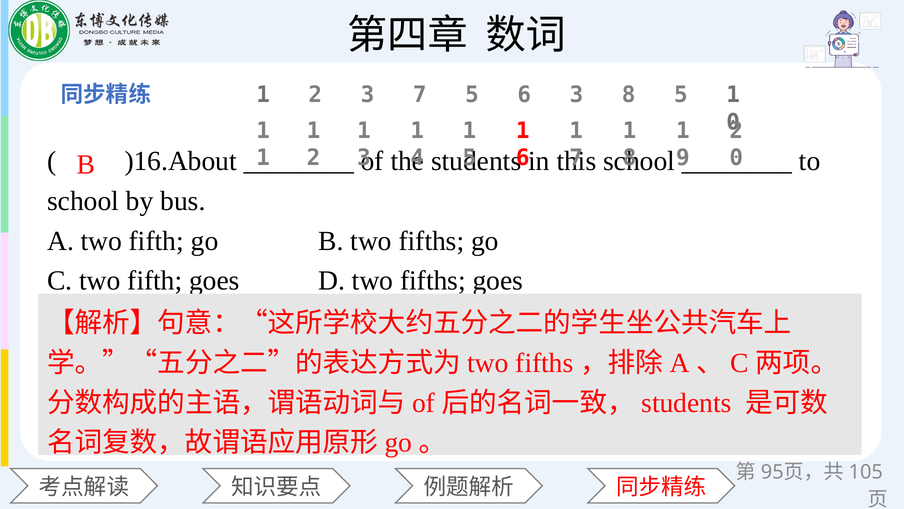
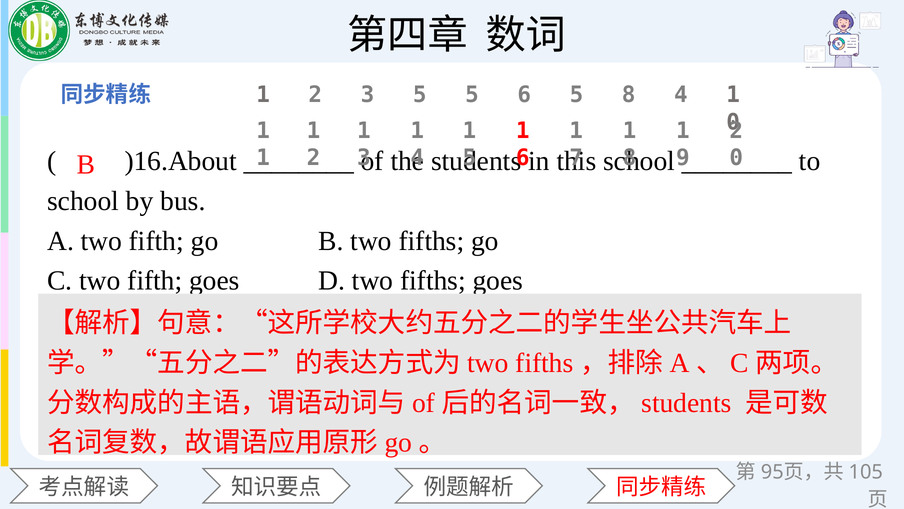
3 7: 7 -> 5 (420, 95)
6 3: 3 -> 5 (576, 95)
8 5: 5 -> 4 (681, 95)
